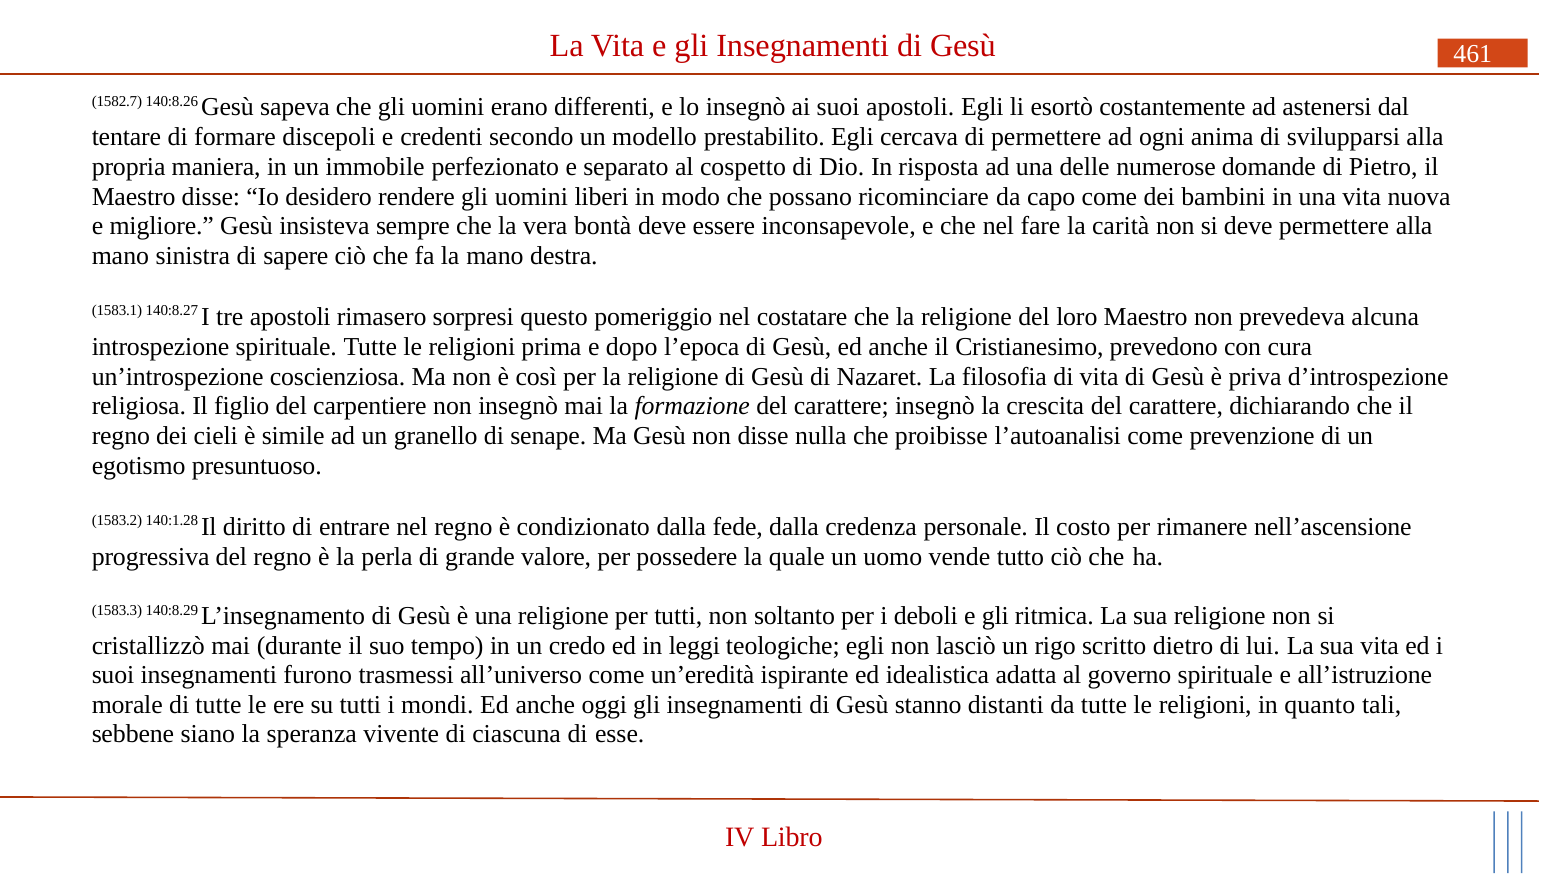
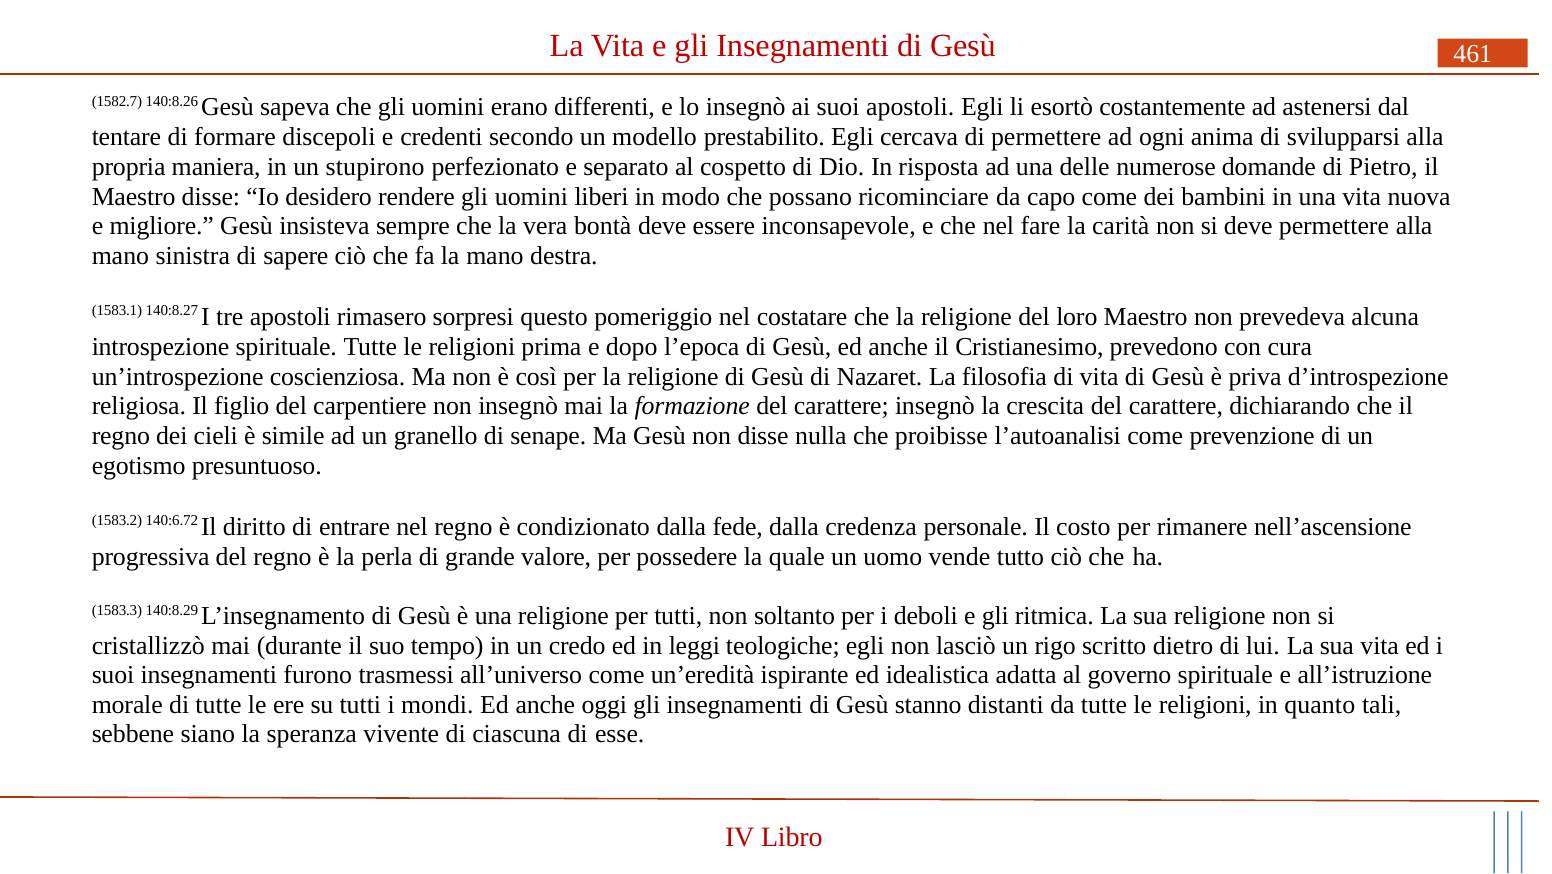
immobile: immobile -> stupirono (375, 167)
140:1.28: 140:1.28 -> 140:6.72 (172, 521)
